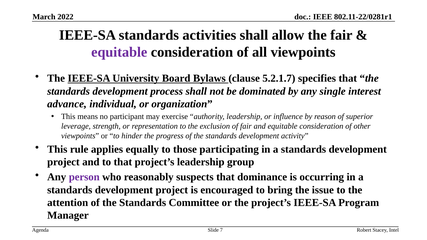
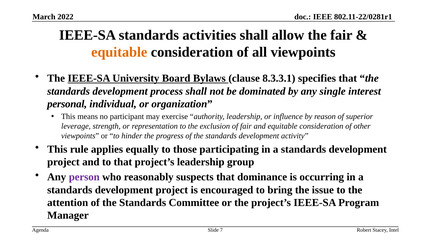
equitable colour: purple -> orange (119, 52)
5.2.1.7: 5.2.1.7 -> 8.3.3.1 (279, 78)
advance: advance -> personal (67, 104)
